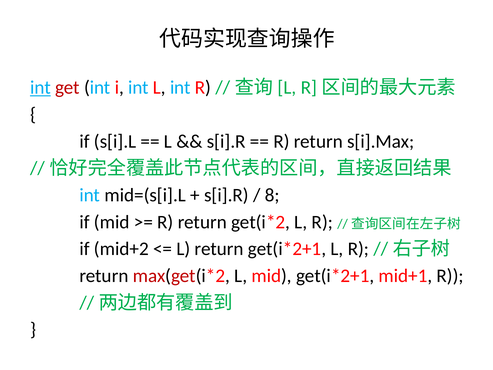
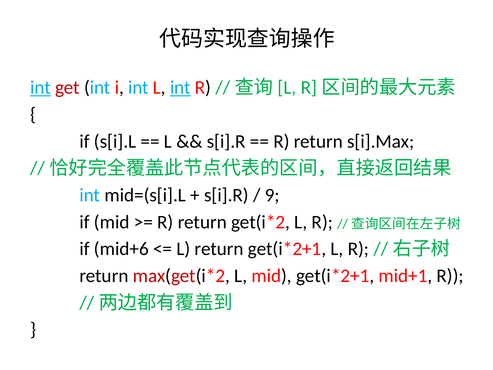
int underline: none -> present (180, 88)
8: 8 -> 9 (272, 195)
mid+2: mid+2 -> mid+6 (121, 249)
